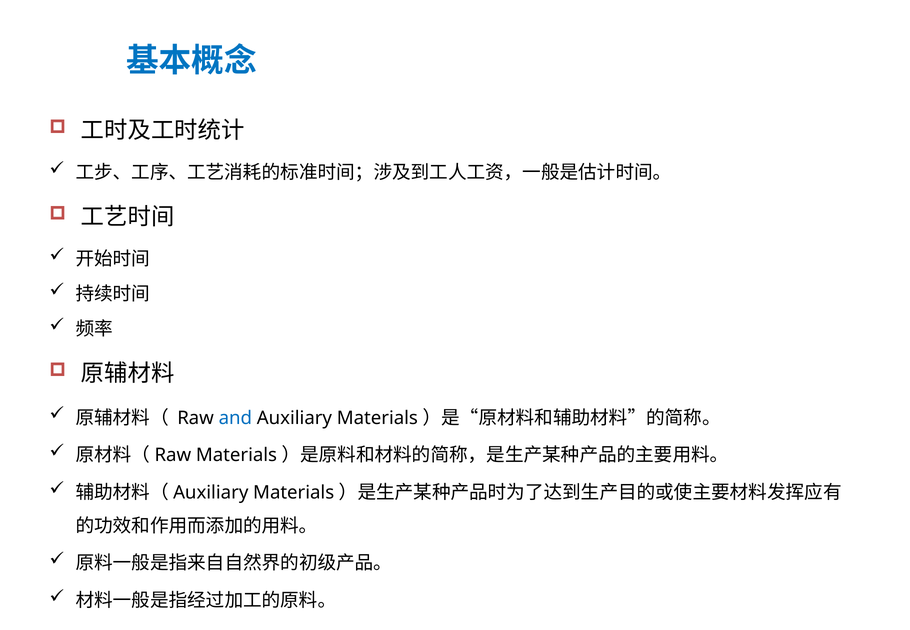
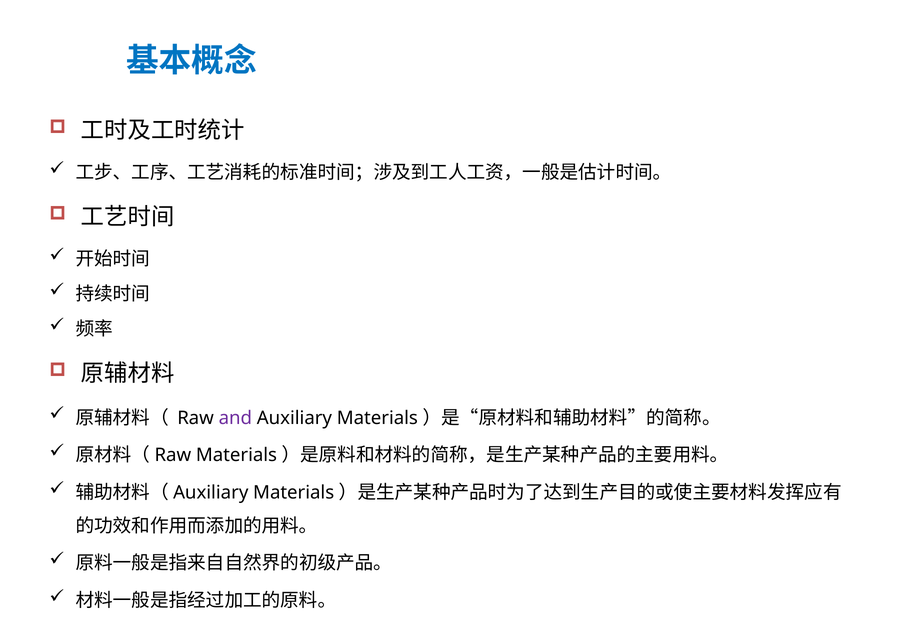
and colour: blue -> purple (235, 418)
